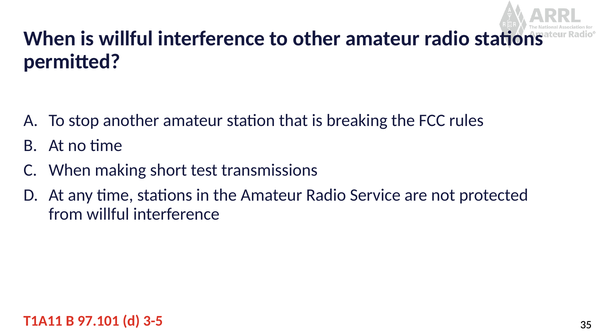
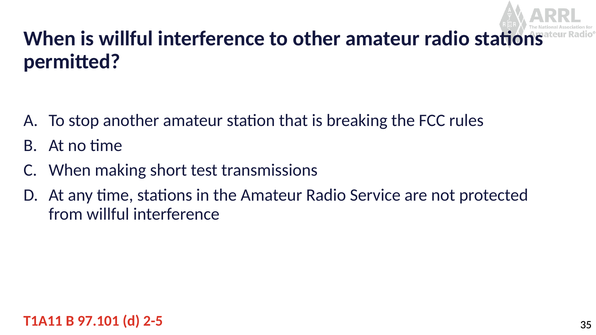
3-5: 3-5 -> 2-5 (153, 321)
